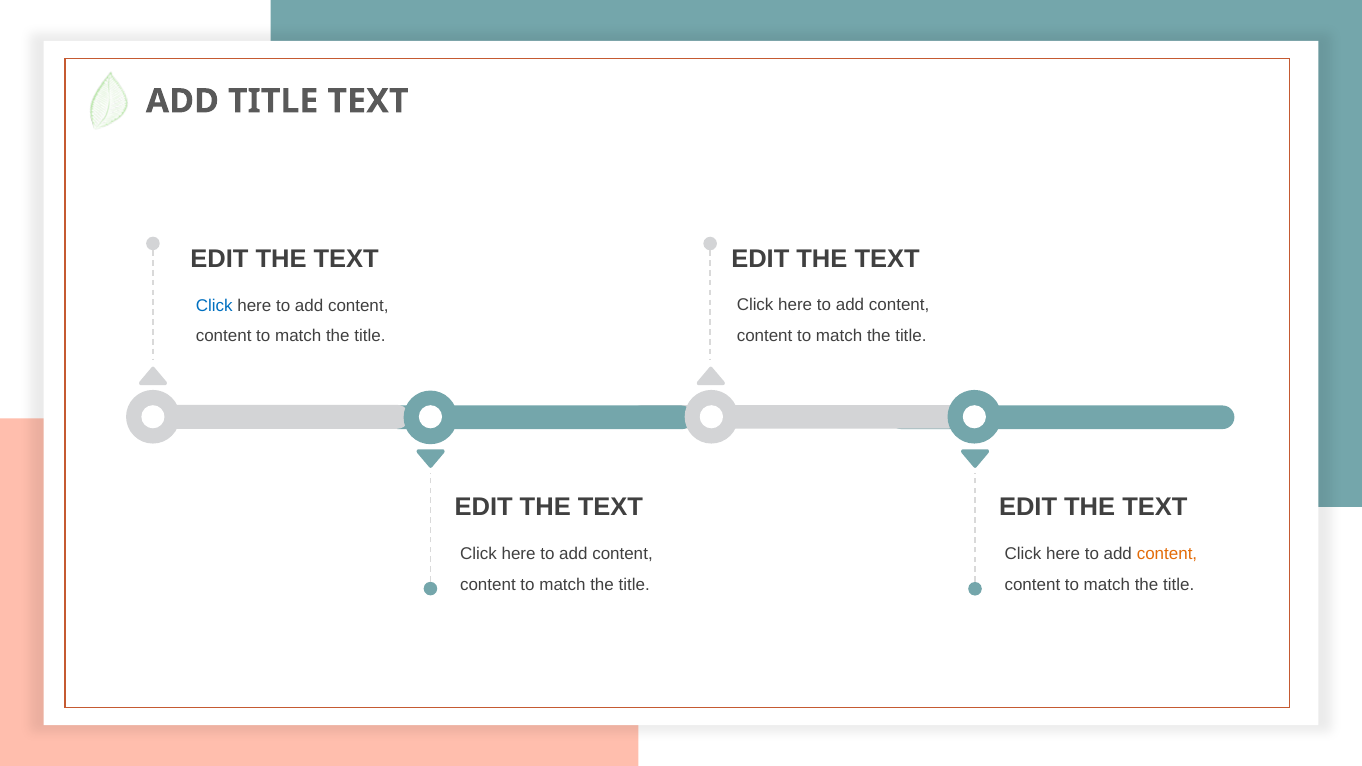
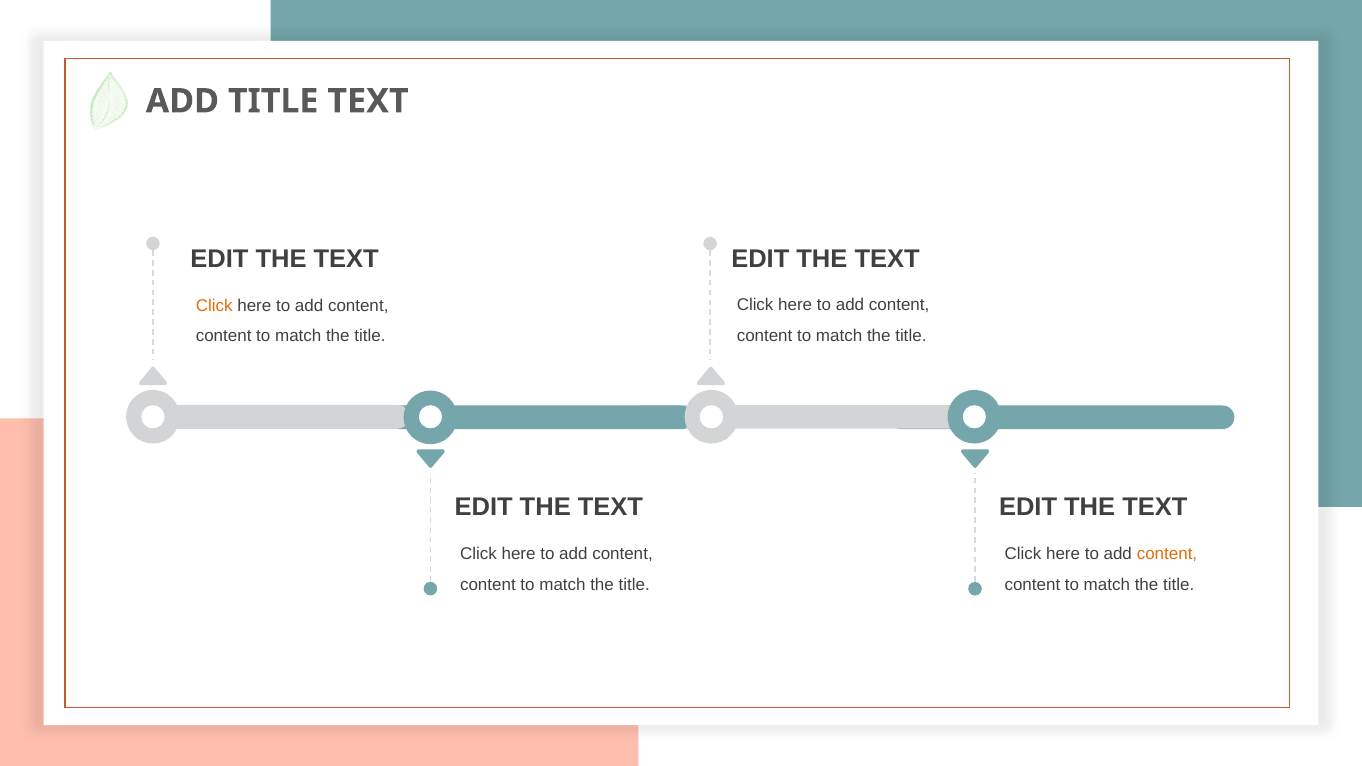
Click colour: blue -> orange (214, 305)
